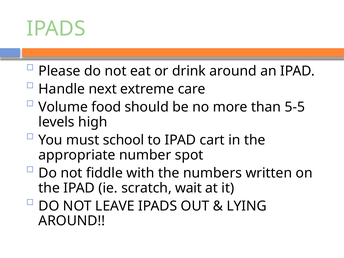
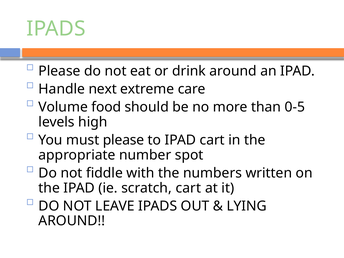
5-5: 5-5 -> 0-5 (295, 107)
must school: school -> please (124, 140)
scratch wait: wait -> cart (188, 188)
